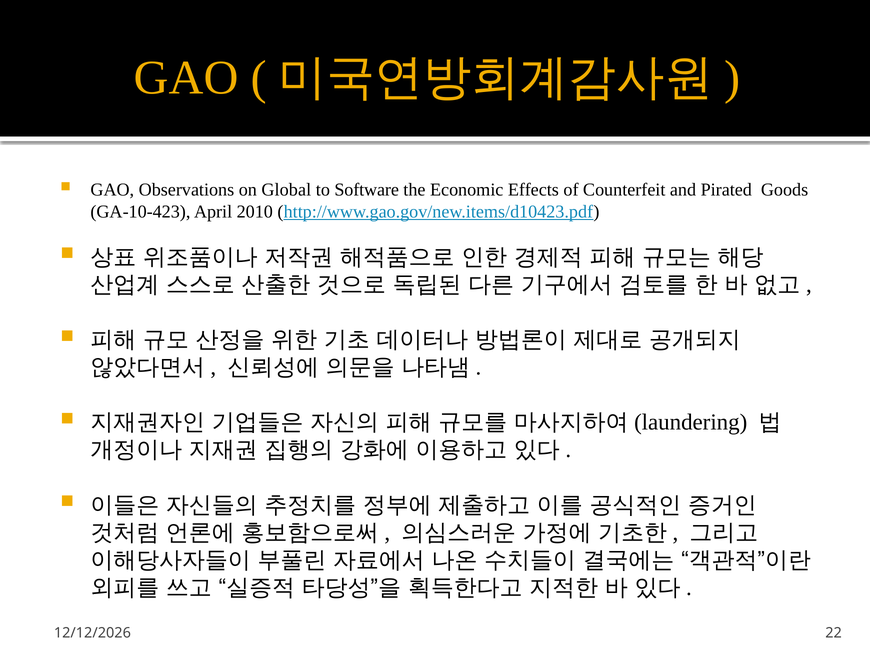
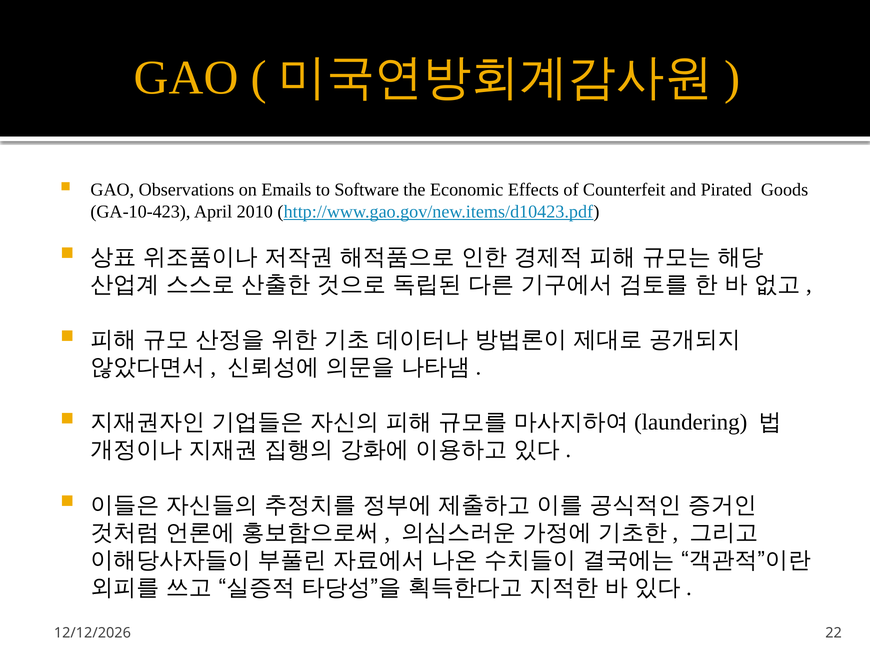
Global: Global -> Emails (286, 190)
